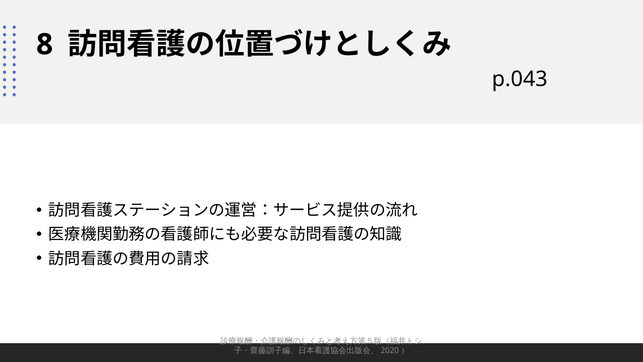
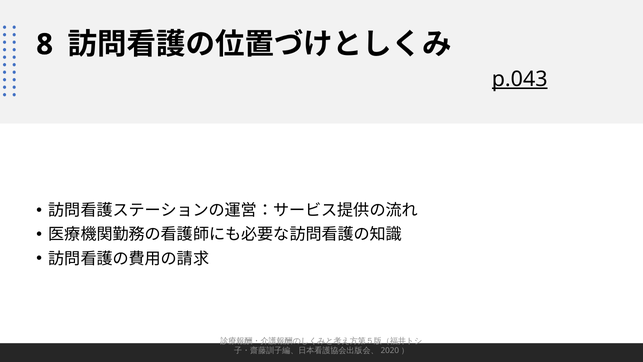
p.043 underline: none -> present (520, 79)
